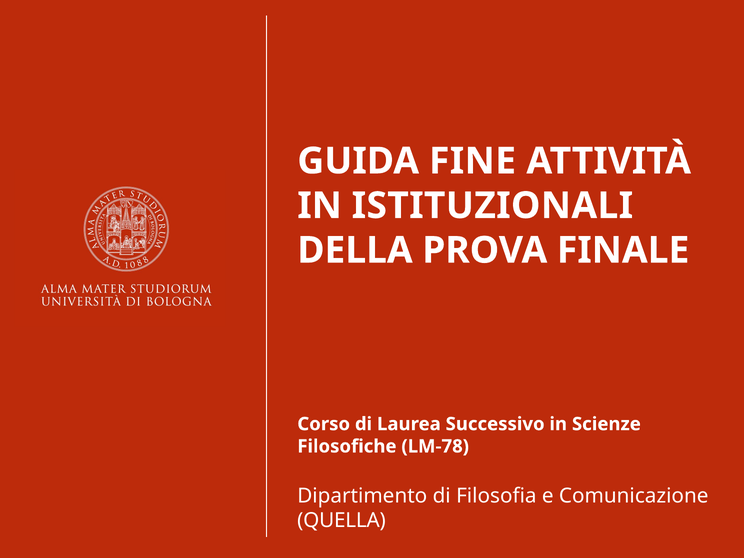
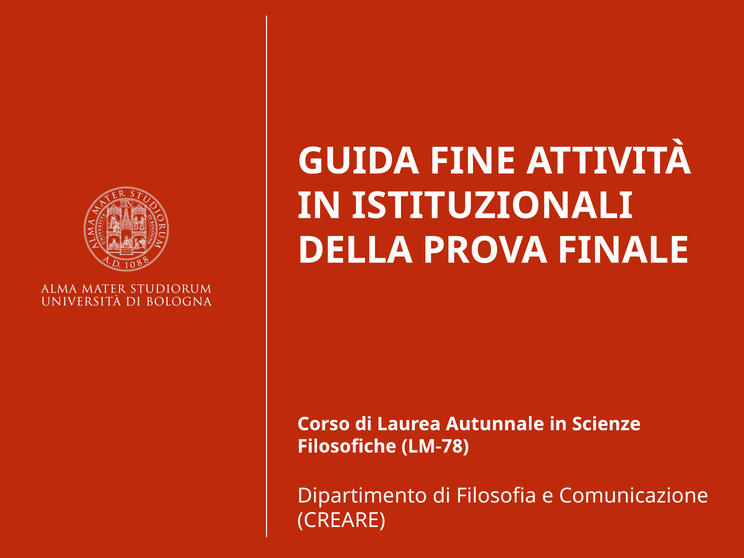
Successivo: Successivo -> Autunnale (495, 424)
QUELLA: QUELLA -> CREARE (341, 521)
